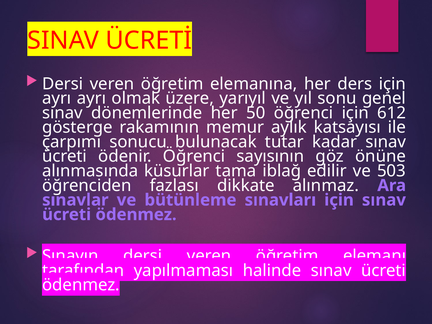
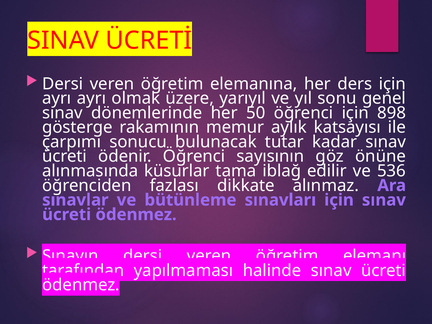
612: 612 -> 898 (392, 113)
503: 503 -> 536 (391, 171)
